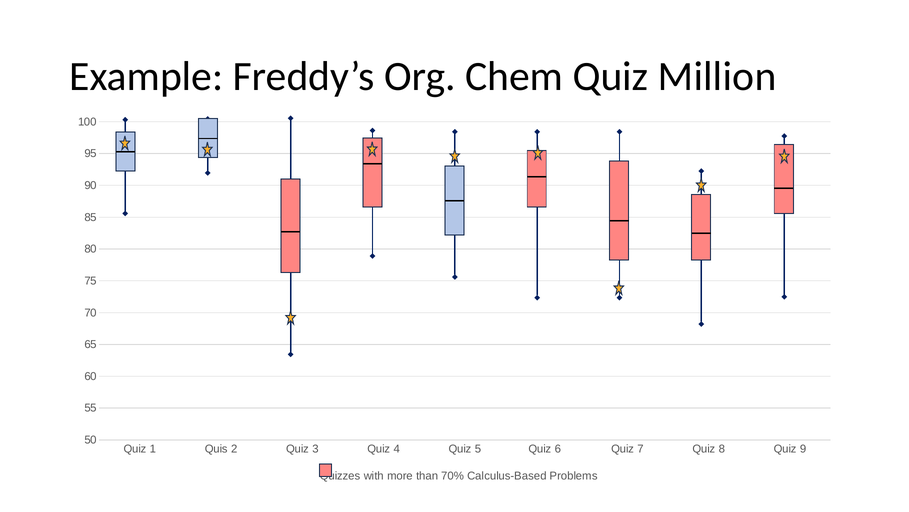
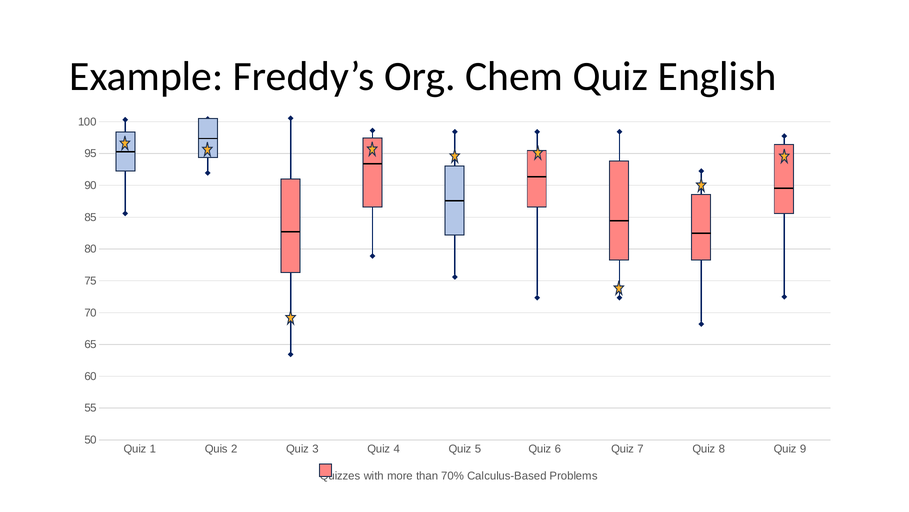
Million: Million -> English (717, 76)
